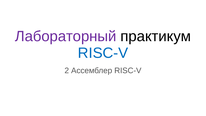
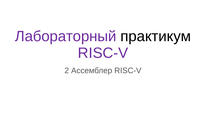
RISC-V colour: blue -> purple (103, 53)
